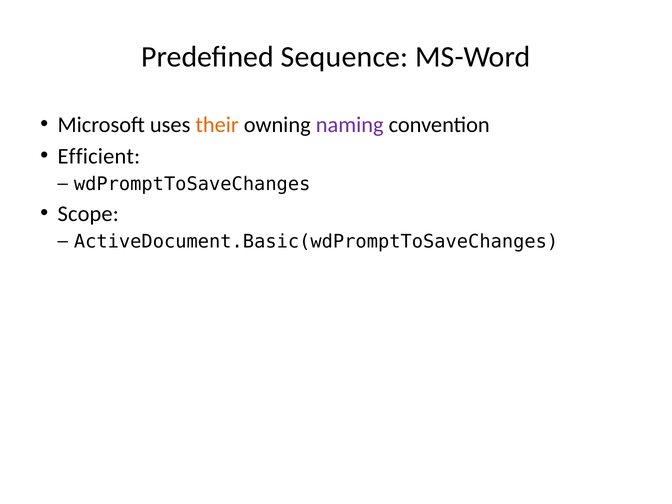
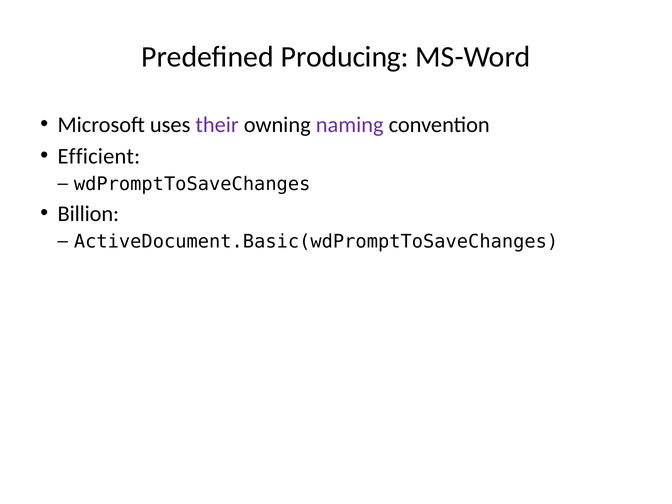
Sequence: Sequence -> Producing (345, 57)
their colour: orange -> purple (217, 125)
Scope: Scope -> Billion (88, 214)
